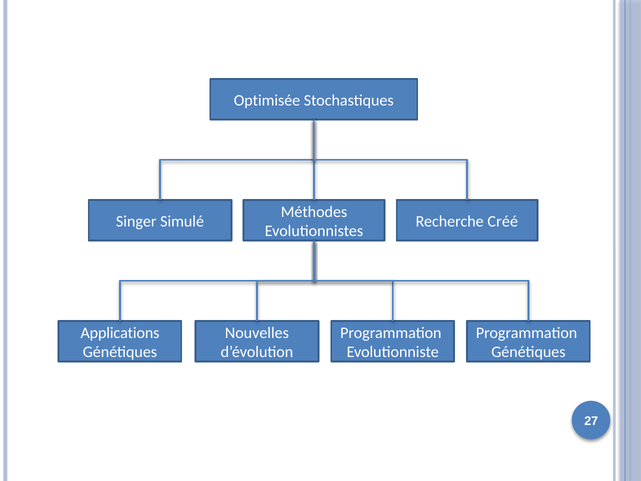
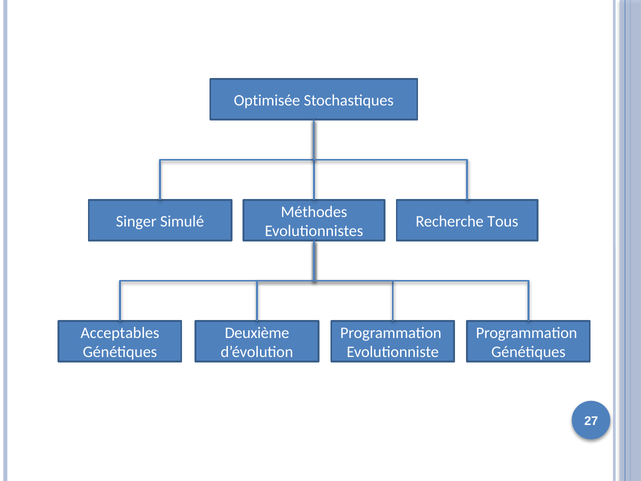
Créé: Créé -> Tous (503, 221)
Applications: Applications -> Acceptables (120, 333)
Nouvelles: Nouvelles -> Deuxième (257, 333)
